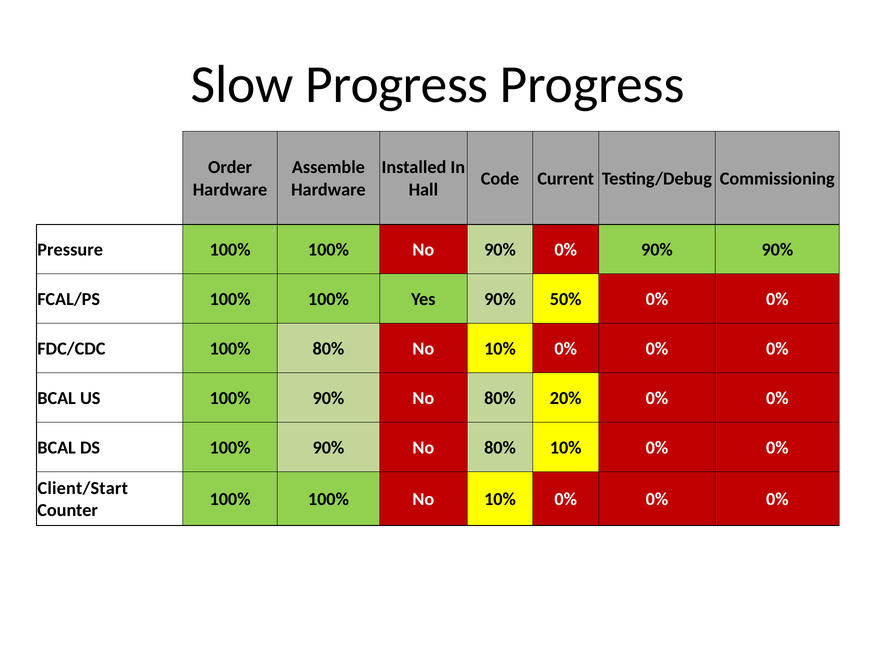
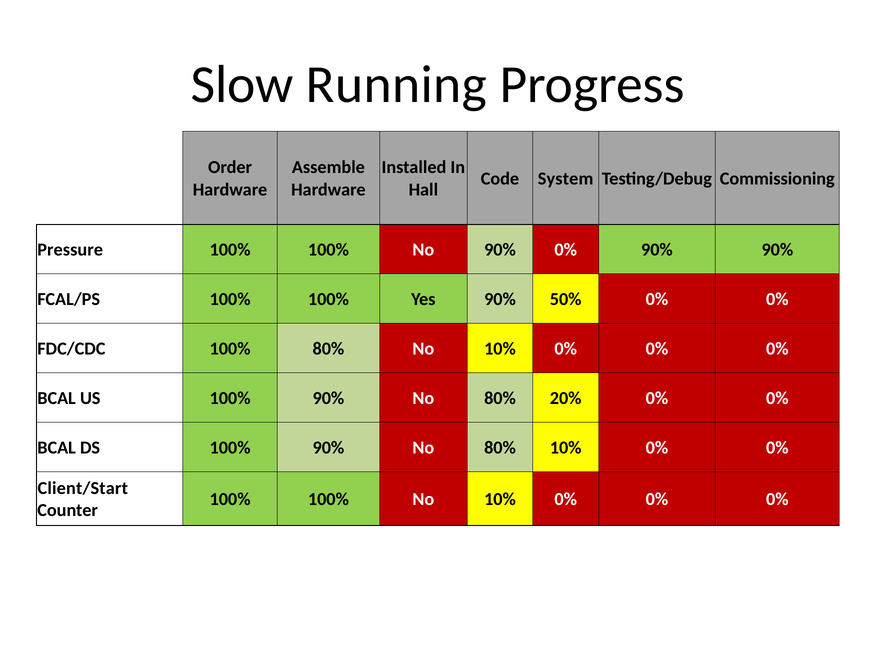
Slow Progress: Progress -> Running (396, 85)
Current: Current -> System (566, 179)
